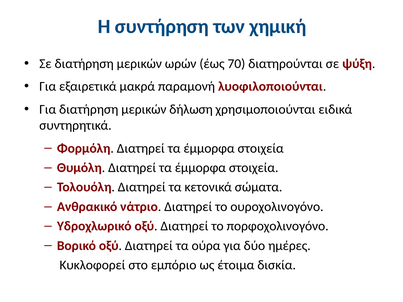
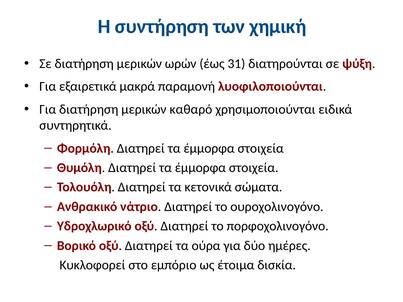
70: 70 -> 31 (236, 64)
δήλωση: δήλωση -> καθαρό (191, 109)
